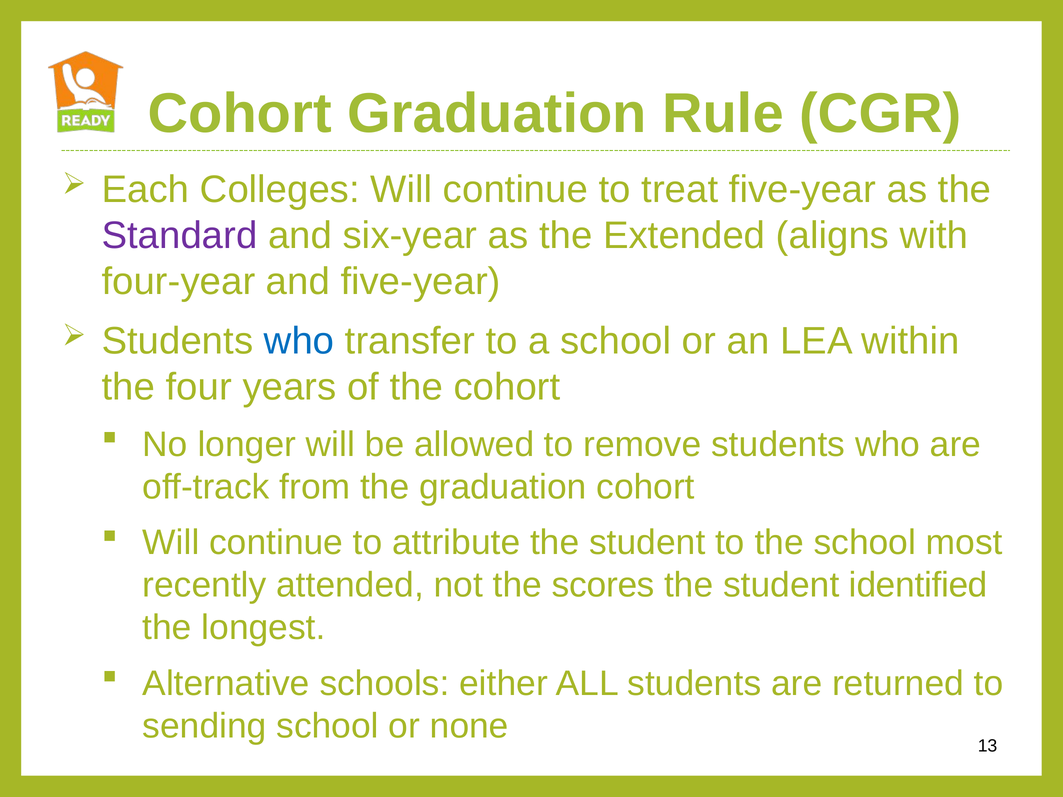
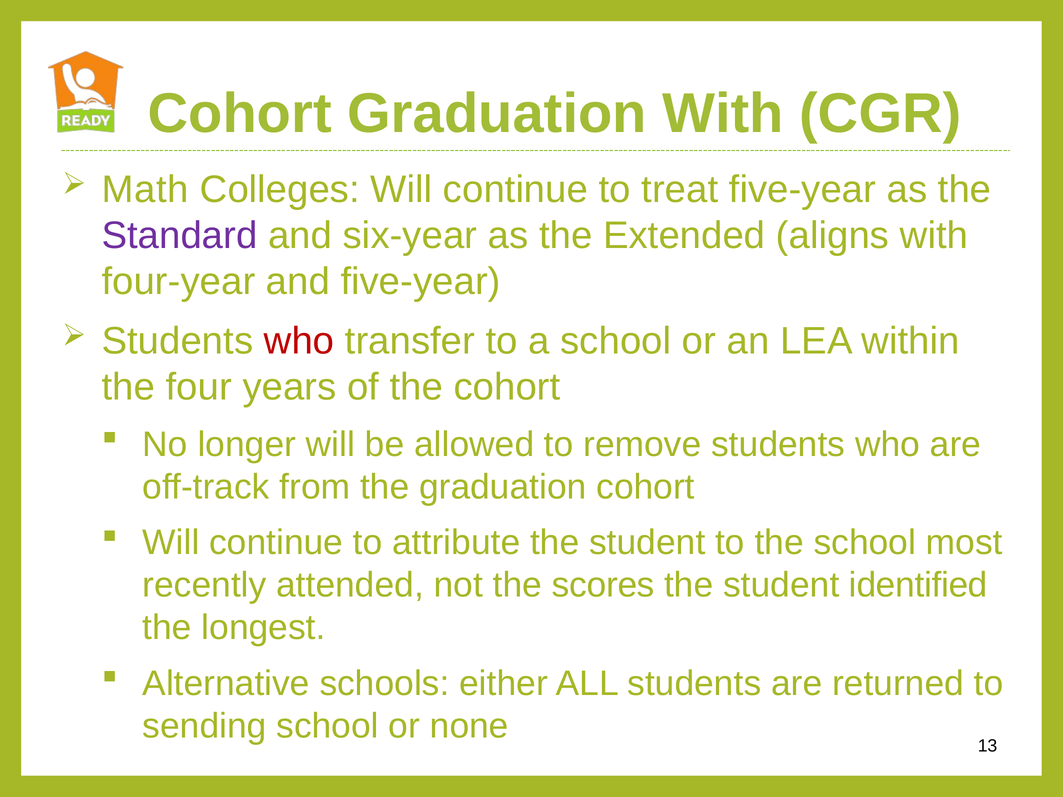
Graduation Rule: Rule -> With (723, 114)
Each: Each -> Math (145, 190)
who colour: blue -> red (299, 341)
